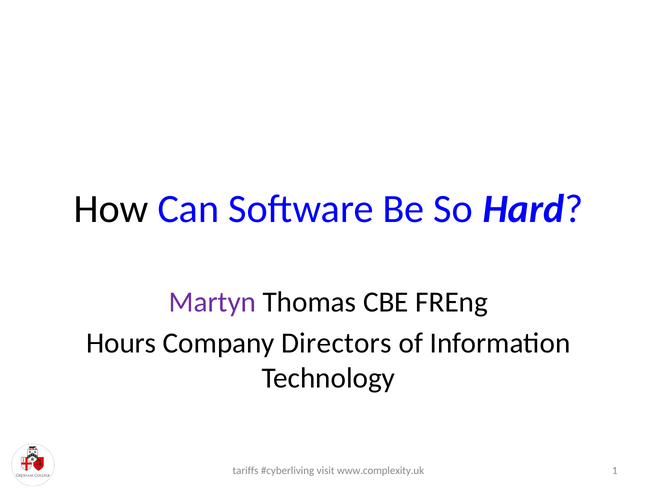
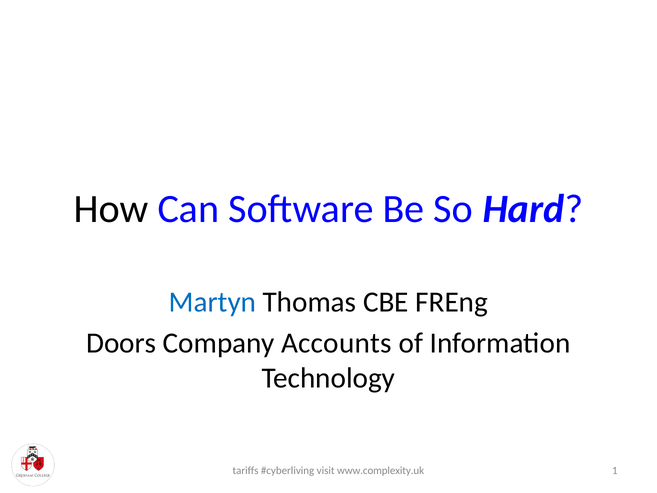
Martyn colour: purple -> blue (212, 302)
Hours: Hours -> Doors (121, 343)
Directors: Directors -> Accounts (336, 343)
